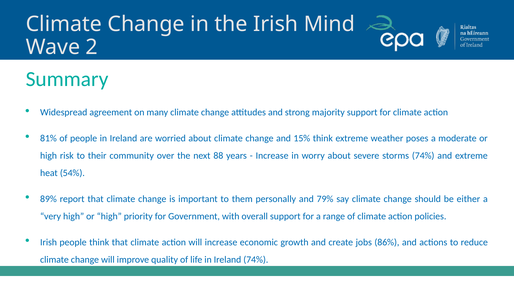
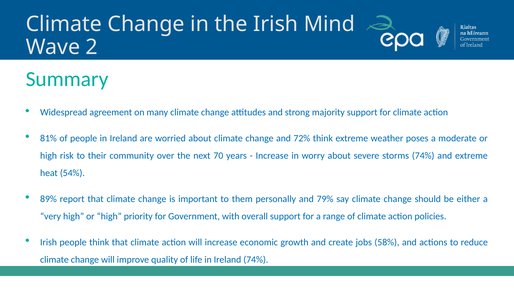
15%: 15% -> 72% (302, 138)
88: 88 -> 70 (218, 156)
86%: 86% -> 58% (387, 242)
